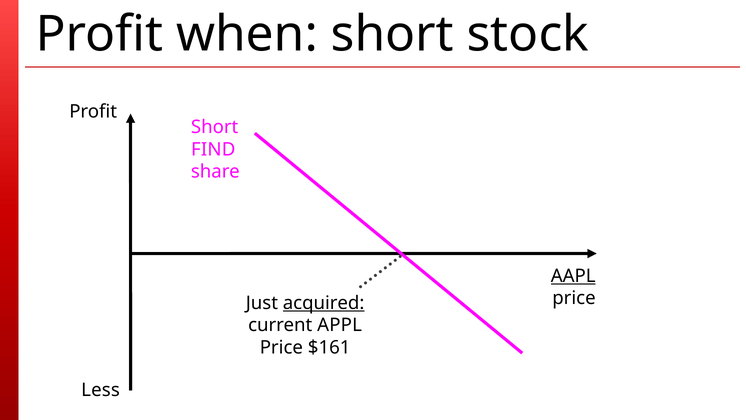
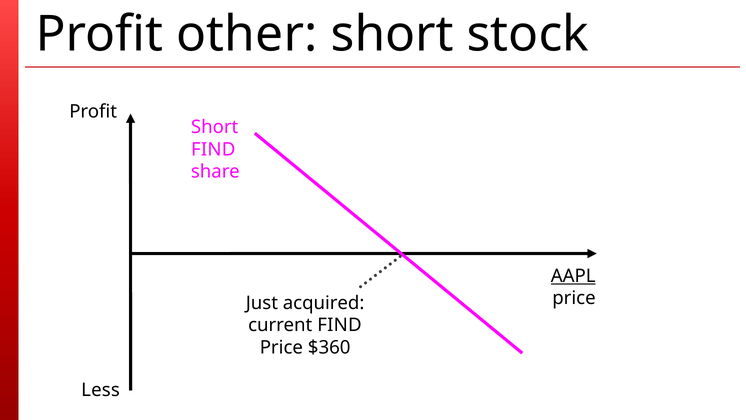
when: when -> other (247, 34)
acquired underline: present -> none (324, 303)
current APPL: APPL -> FIND (340, 325)
$161: $161 -> $360 (329, 347)
